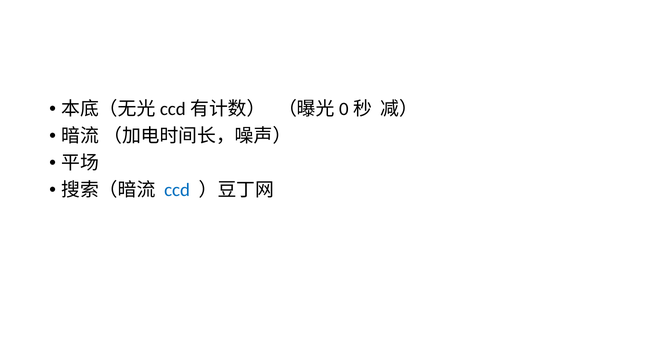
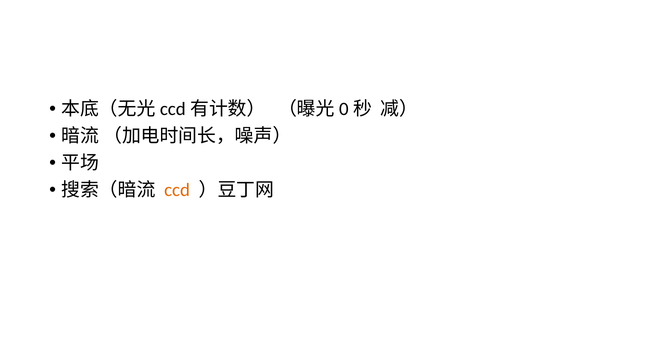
ccd colour: blue -> orange (177, 190)
